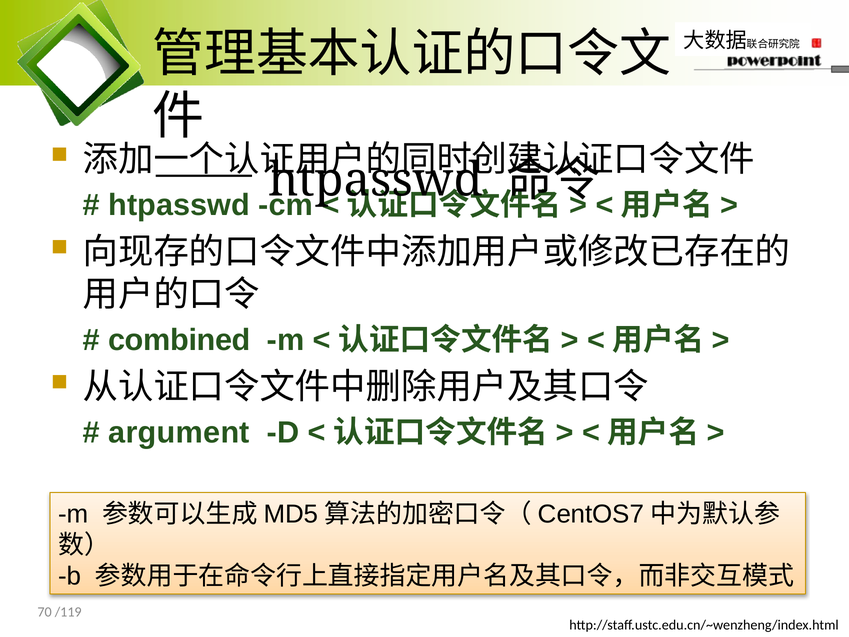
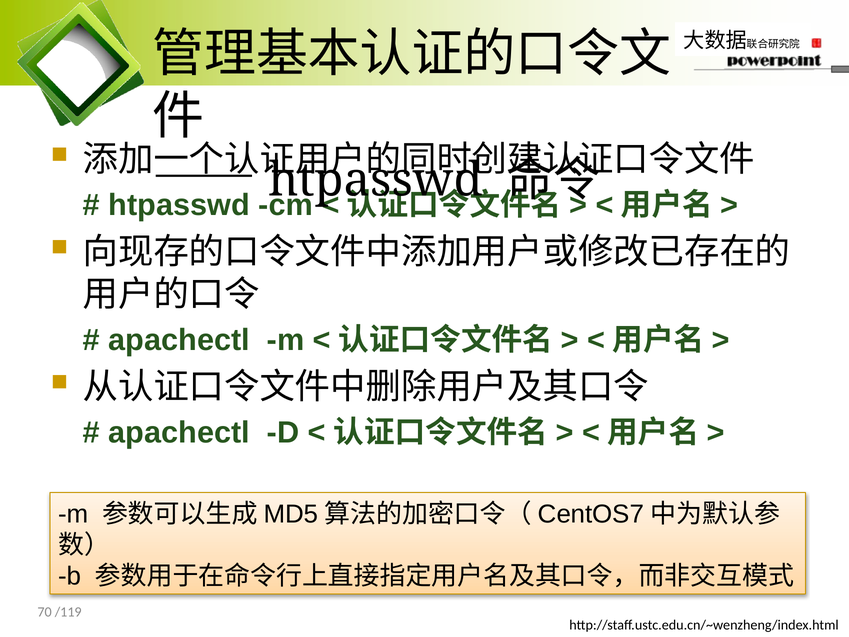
combined: combined -> apachectl (179, 340)
argument: argument -> apachectl (179, 432)
